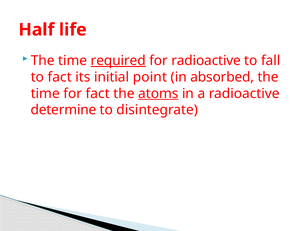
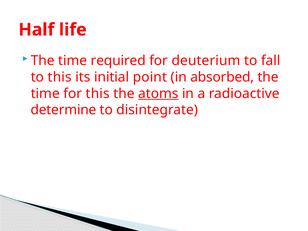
required underline: present -> none (118, 61)
for radioactive: radioactive -> deuterium (206, 61)
to fact: fact -> this (60, 77)
for fact: fact -> this (98, 93)
